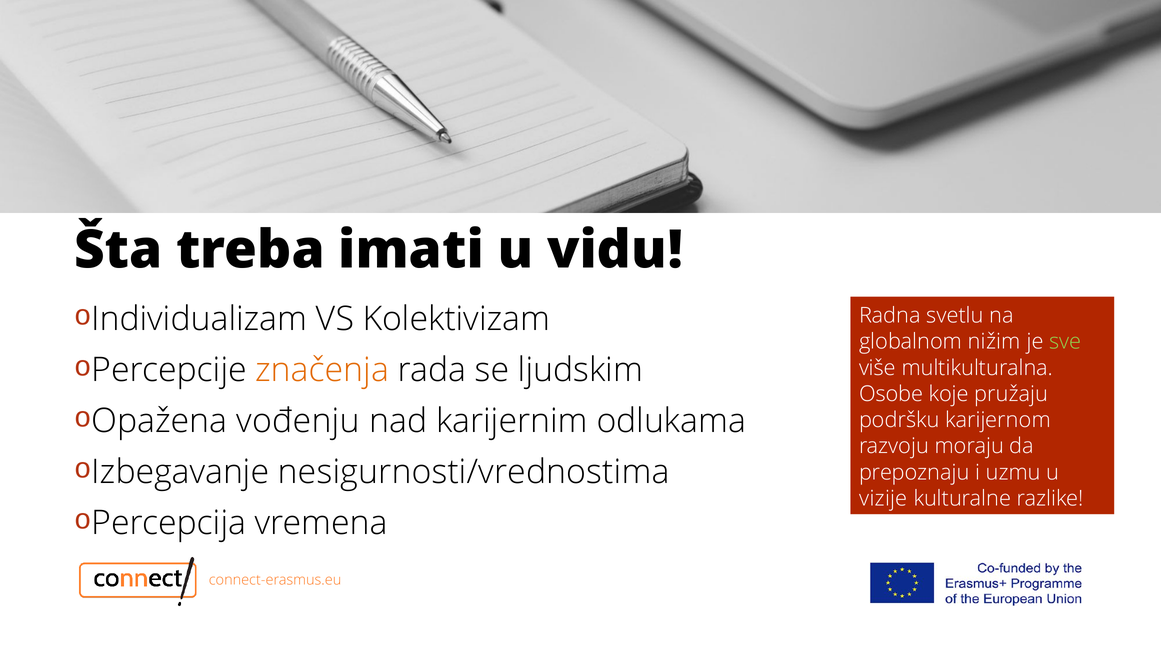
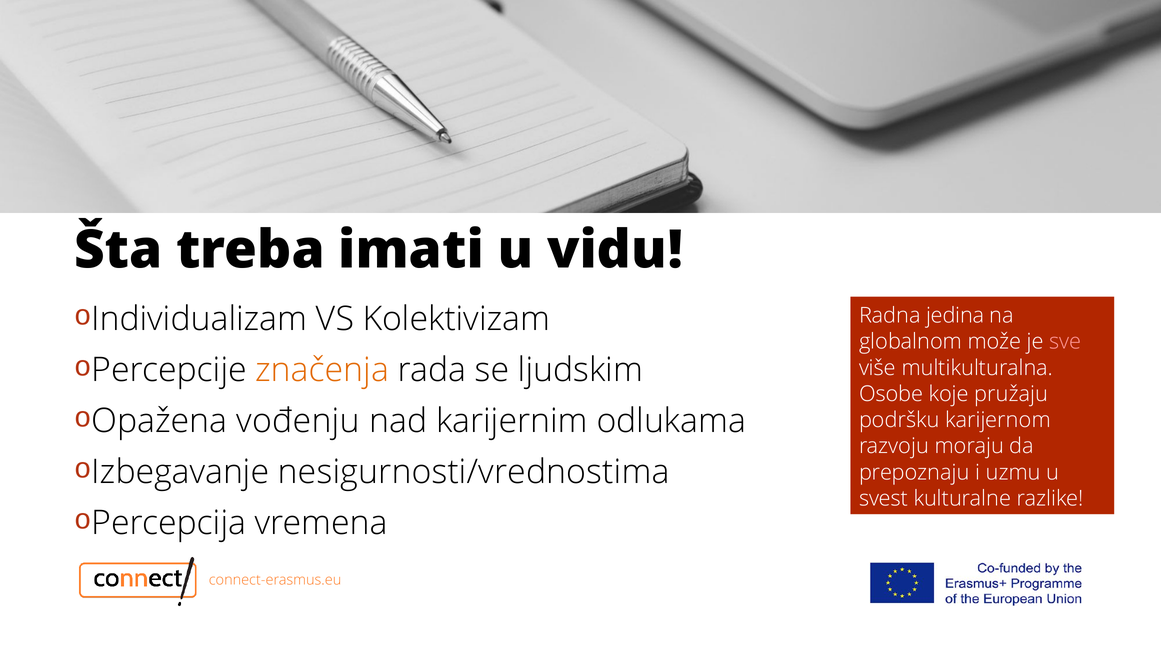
svetlu: svetlu -> jedina (955, 316)
nižim: nižim -> može (994, 342)
sve colour: light green -> pink (1065, 342)
vizije: vizije -> svest (884, 498)
